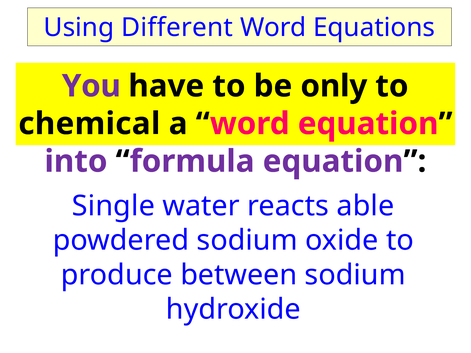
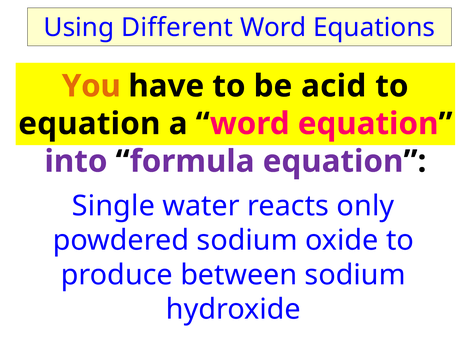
You colour: purple -> orange (91, 86)
only: only -> acid (334, 86)
chemical: chemical -> equation (89, 124)
able: able -> only (365, 206)
